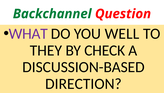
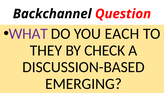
Backchannel colour: green -> black (52, 14)
WELL: WELL -> EACH (122, 33)
DIRECTION: DIRECTION -> EMERGING (84, 83)
